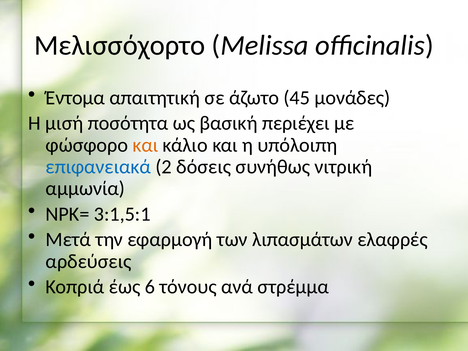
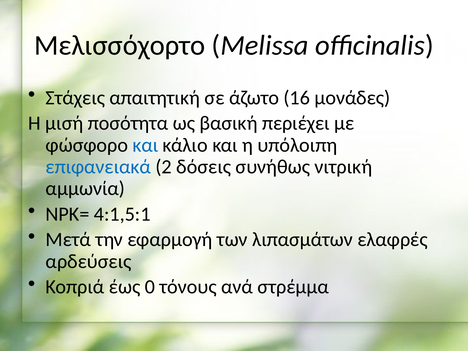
Έντομα: Έντομα -> Στάχεις (75, 98)
45: 45 -> 16 (297, 98)
και colour: orange -> blue (145, 145)
3:1,5:1: 3:1,5:1 -> 4:1,5:1 (122, 214)
6: 6 -> 0 (150, 287)
